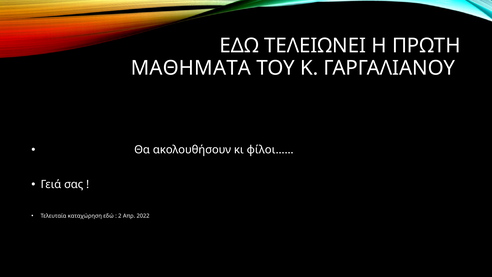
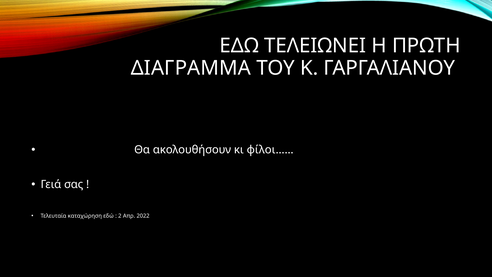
ΜΑΘΗΜΑΤΑ: ΜΑΘΗΜΑΤΑ -> ΔΙΑΓΡΑΜΜΑ (191, 68)
